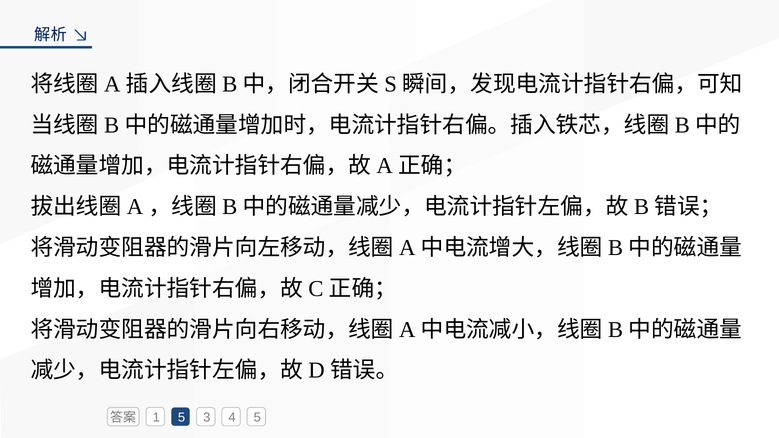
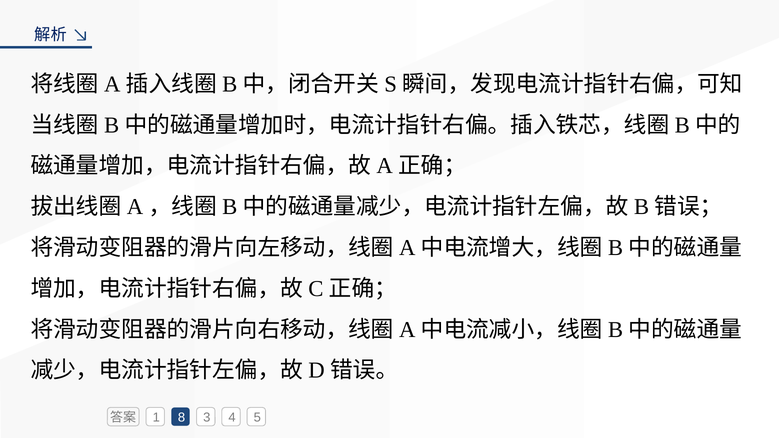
1 5: 5 -> 8 (182, 418)
